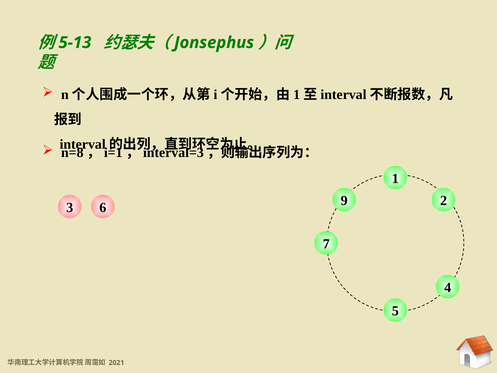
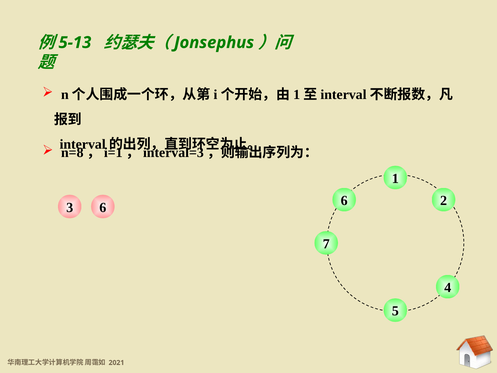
6 9: 9 -> 6 (344, 200)
